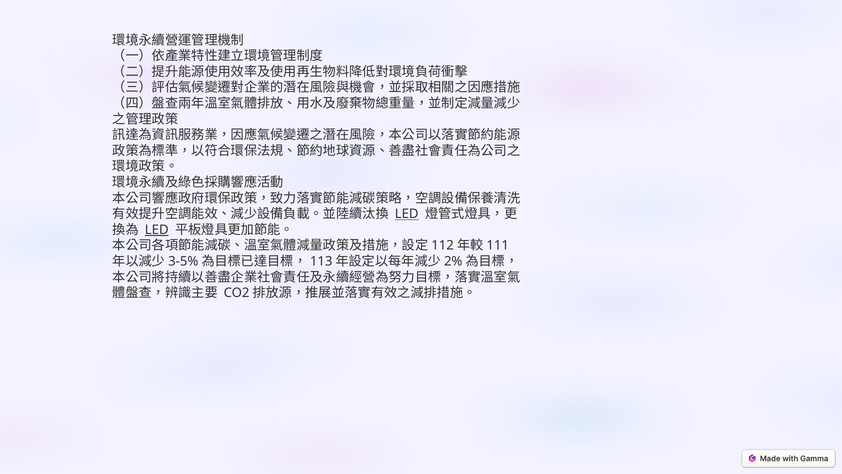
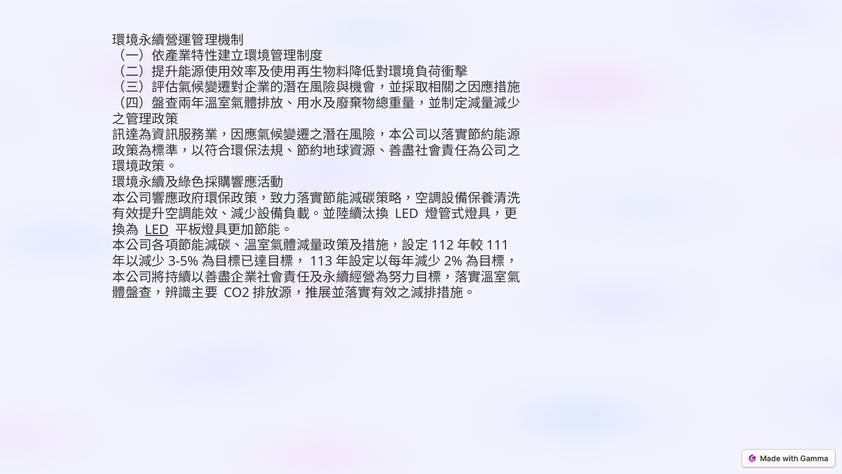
LED underline: present -> none (407, 214)
